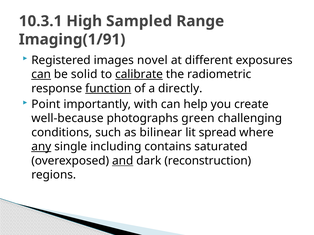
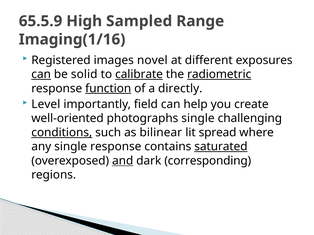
10.3.1: 10.3.1 -> 65.5.9 (41, 21)
Imaging(1/91: Imaging(1/91 -> Imaging(1/16 (72, 40)
radiometric underline: none -> present (219, 74)
Point: Point -> Level (46, 104)
with: with -> field (146, 104)
well-because: well-because -> well-oriented (67, 119)
photographs green: green -> single (198, 119)
conditions underline: none -> present (62, 133)
any underline: present -> none (41, 147)
single including: including -> response (116, 147)
saturated underline: none -> present (221, 147)
reconstruction: reconstruction -> corresponding (208, 161)
